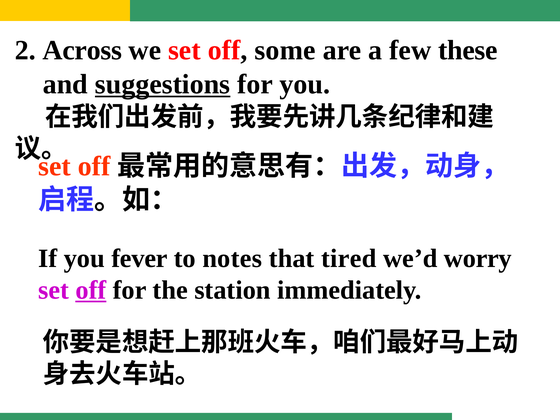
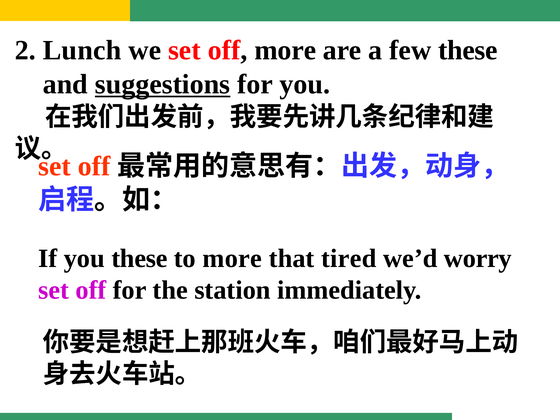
Across: Across -> Lunch (82, 50)
off some: some -> more (285, 50)
you fever: fever -> these (139, 258)
to notes: notes -> more (232, 258)
off underline: present -> none (91, 290)
